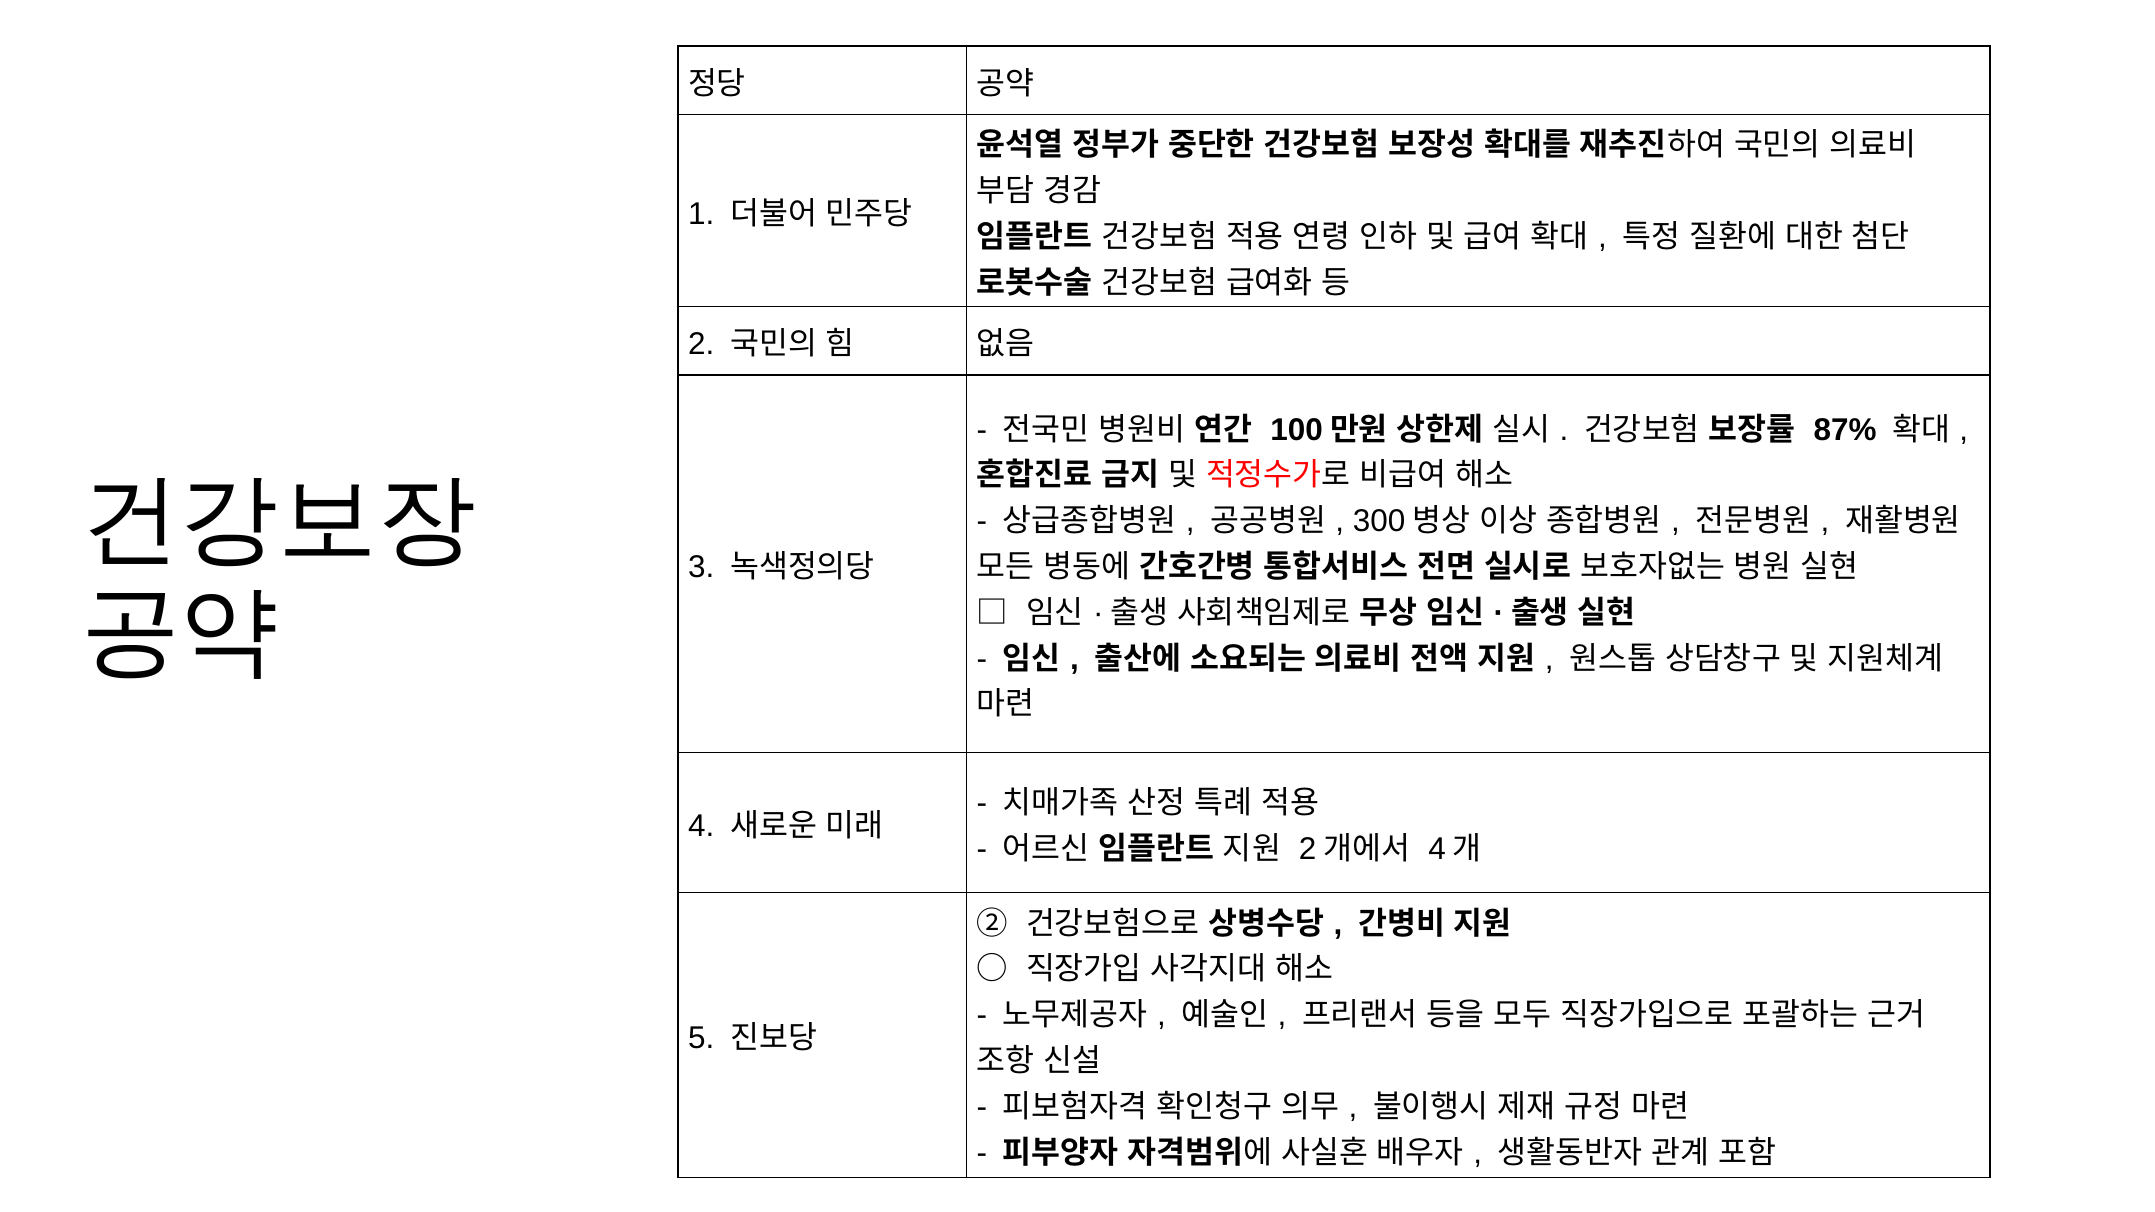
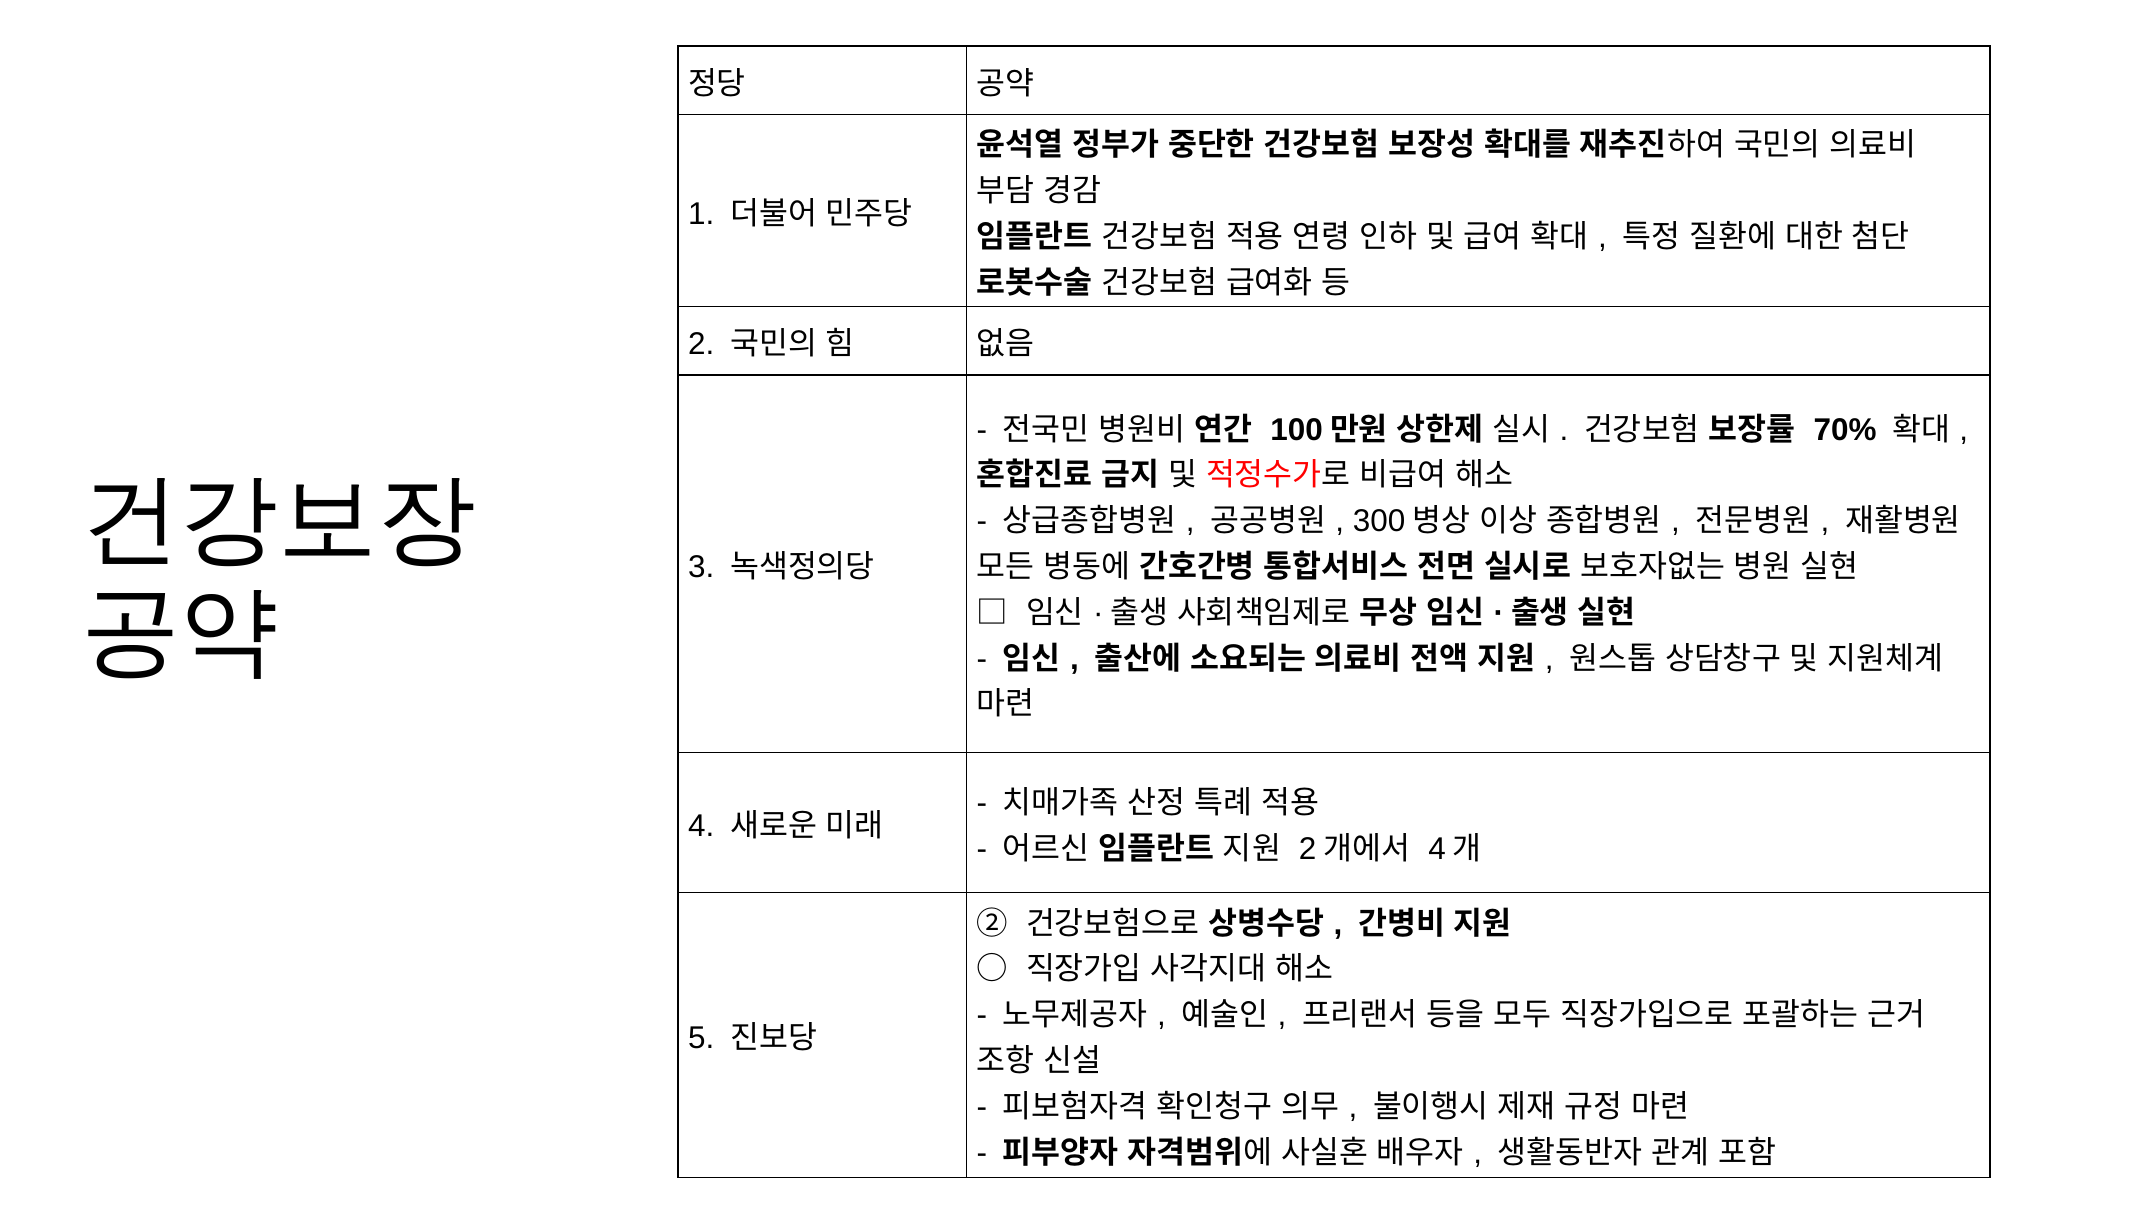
87%: 87% -> 70% (1845, 430)
